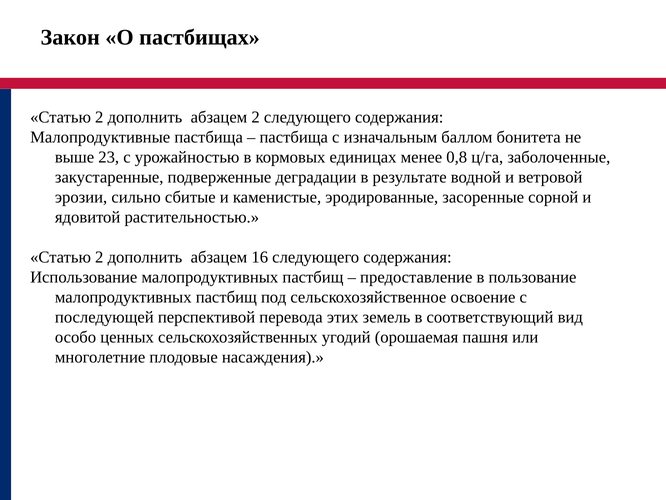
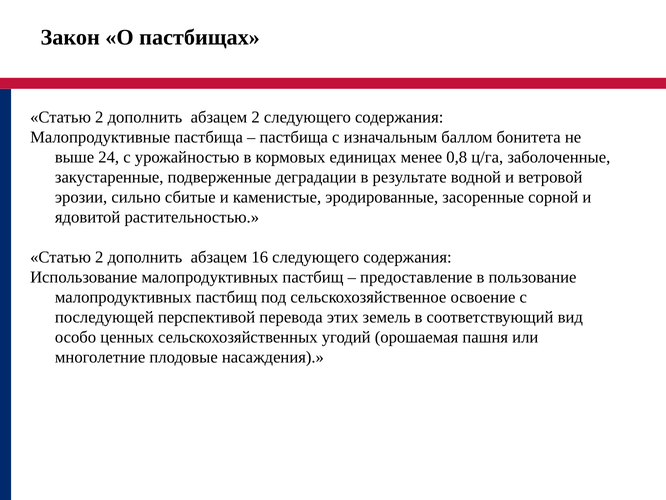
23: 23 -> 24 (109, 157)
